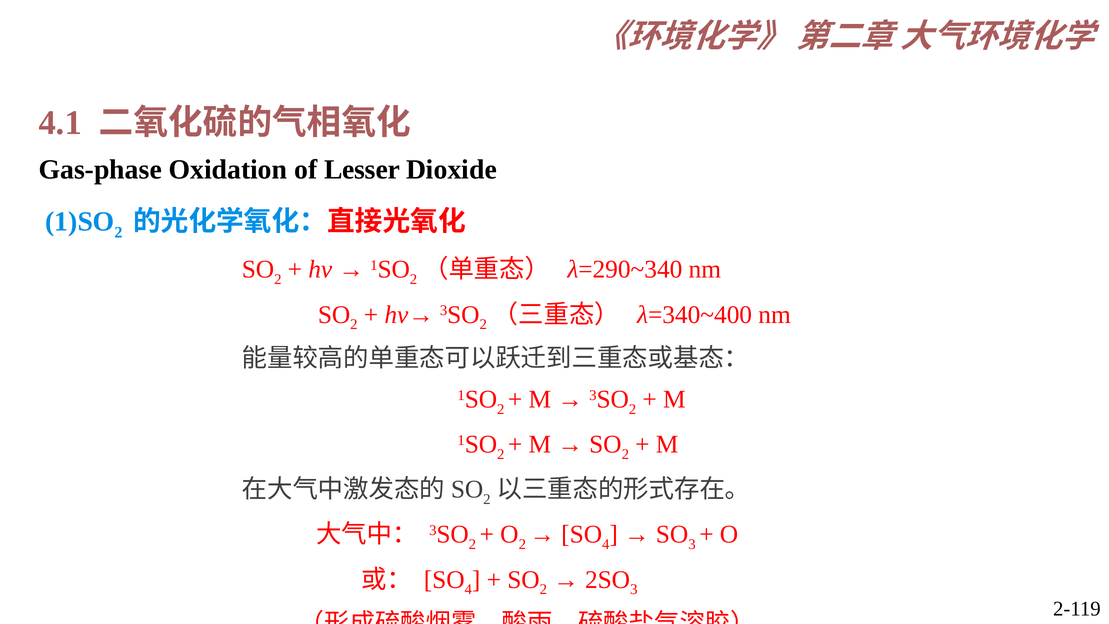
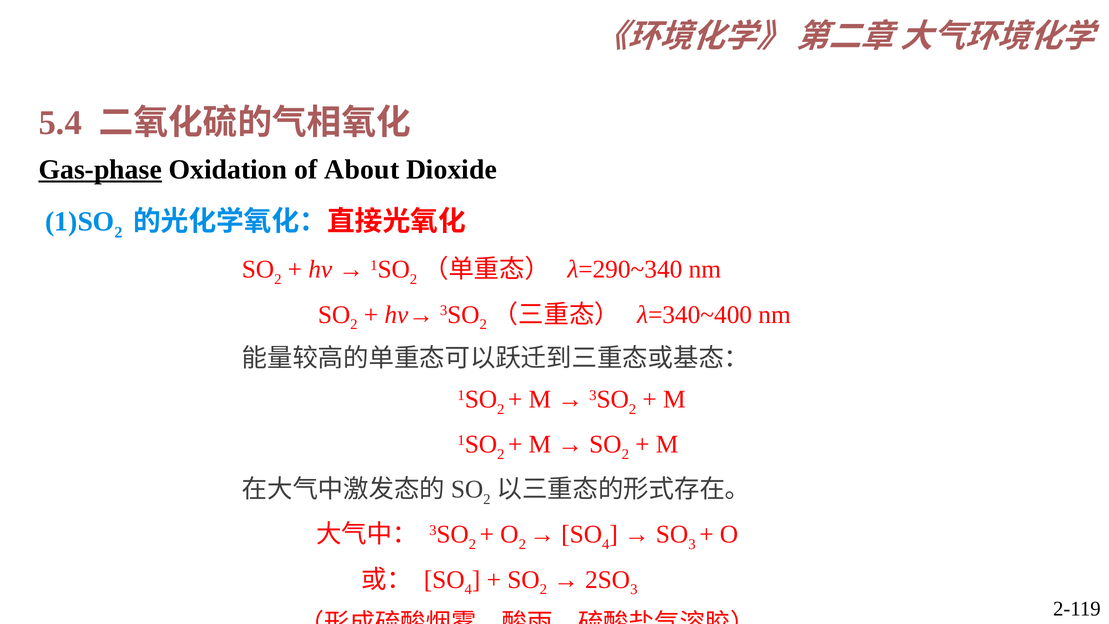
4.1: 4.1 -> 5.4 (60, 123)
Gas-phase underline: none -> present (100, 169)
Lesser: Lesser -> About (362, 169)
